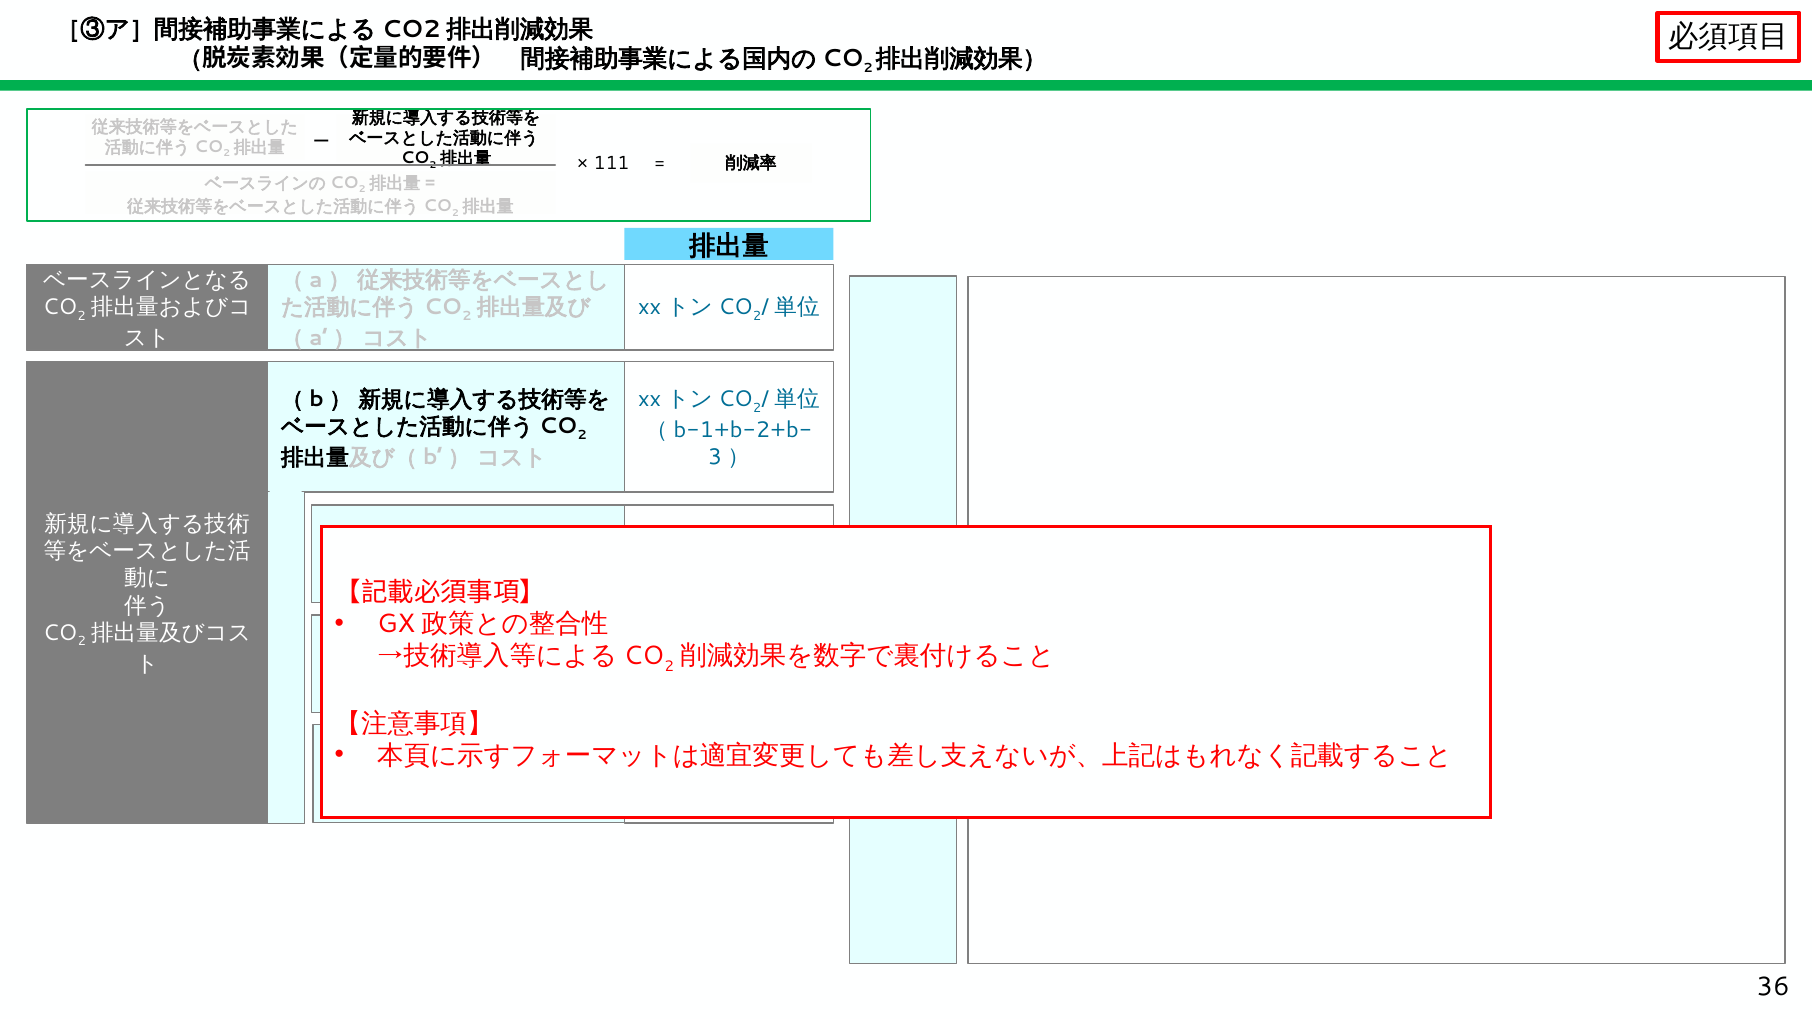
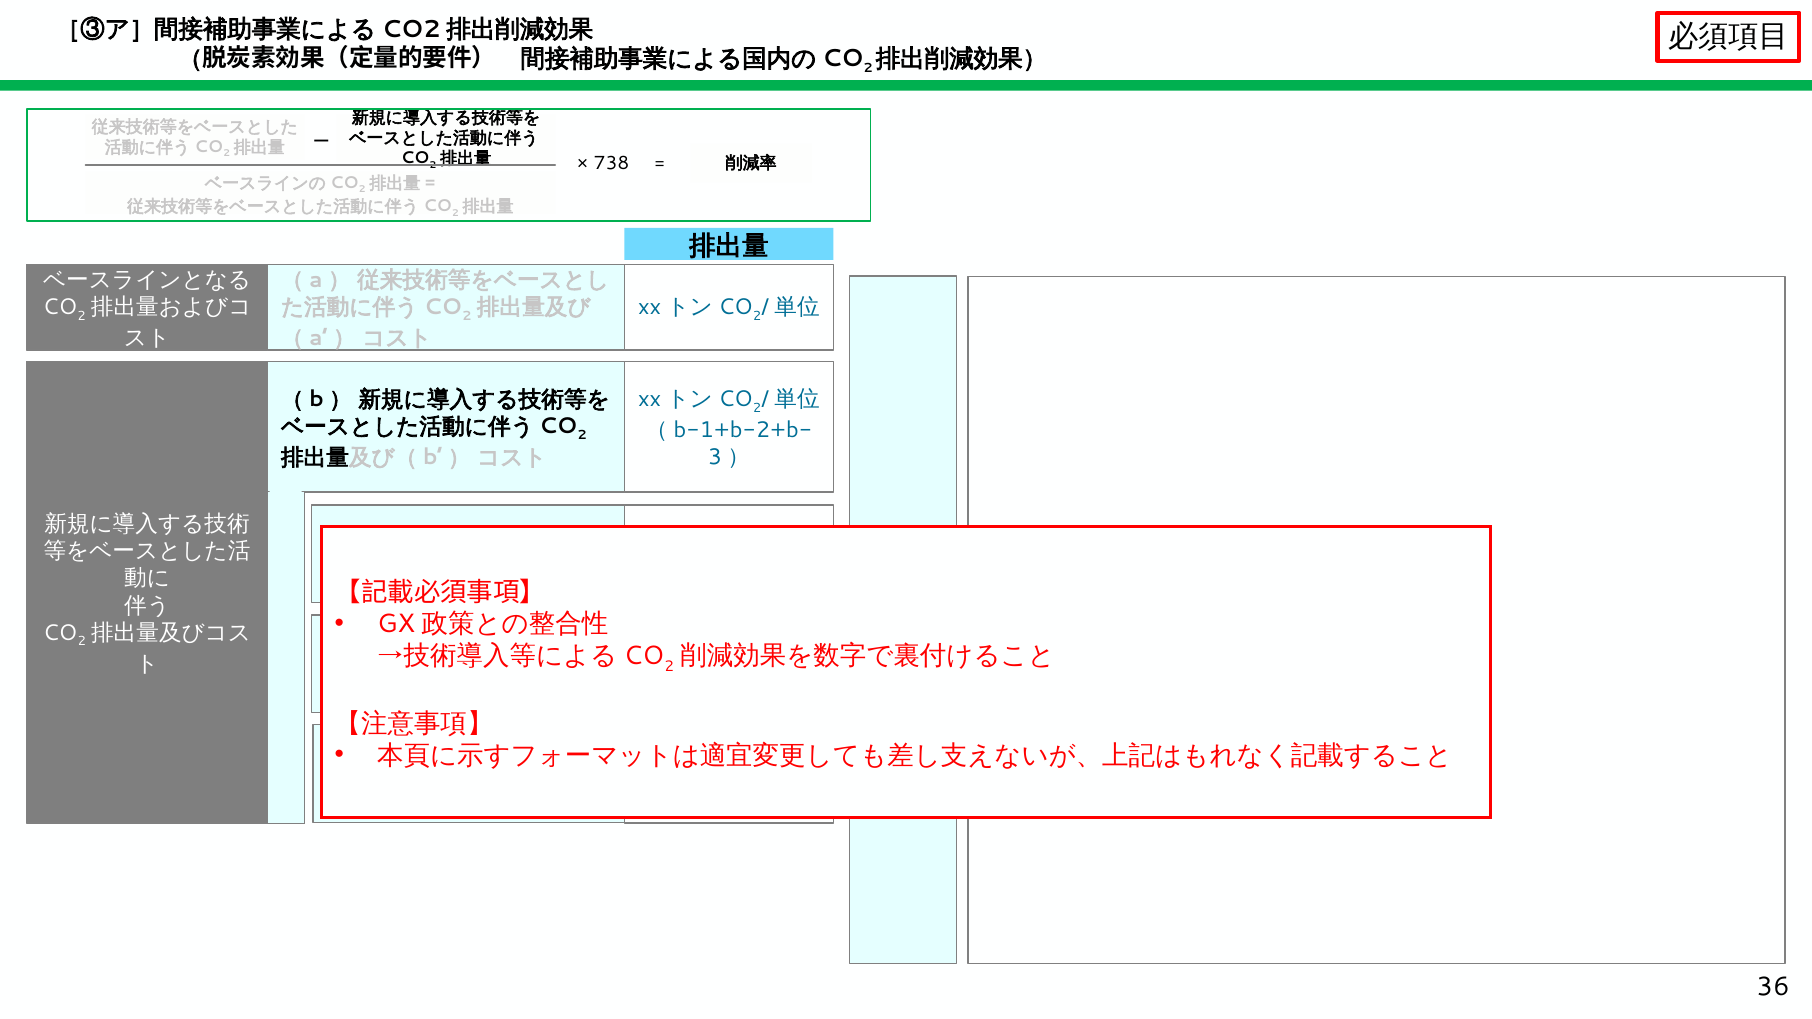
111: 111 -> 738 (612, 164)
